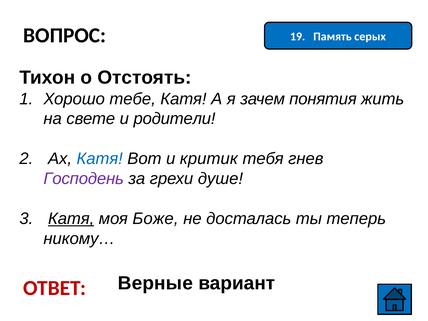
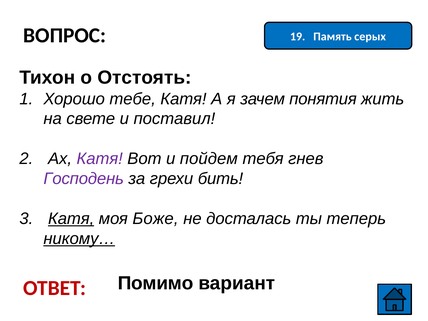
родители: родители -> поставил (174, 119)
Катя colour: blue -> purple (100, 159)
критик: критик -> пойдем (209, 159)
душе: душе -> бить (221, 179)
никому… underline: none -> present (79, 239)
Верные: Верные -> Помимо (156, 283)
